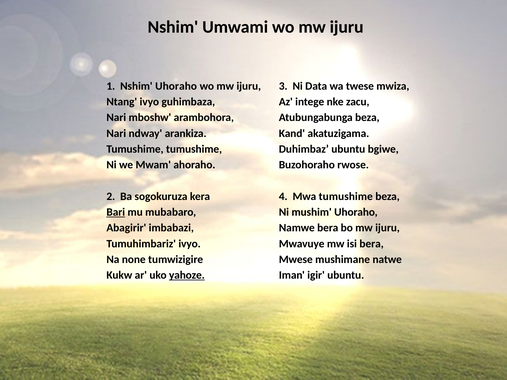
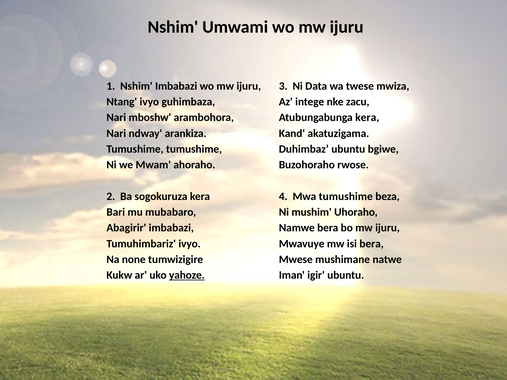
Nshim Uhoraho: Uhoraho -> Imbabazi (176, 86)
Atubungabunga beza: beza -> kera (367, 118)
Bari underline: present -> none (116, 212)
